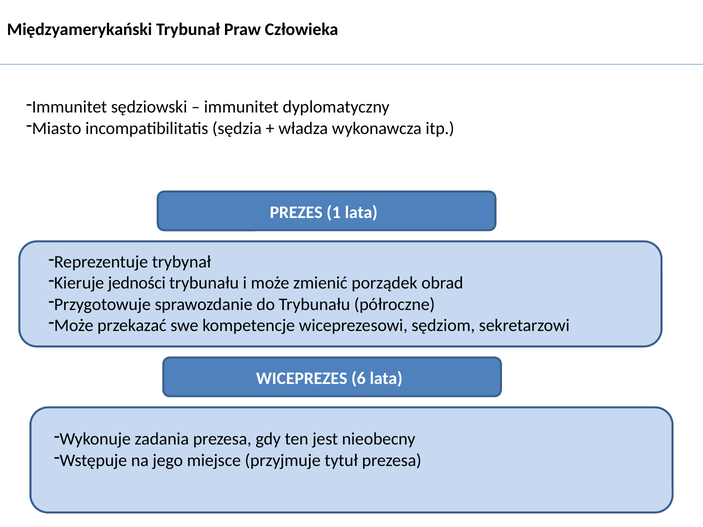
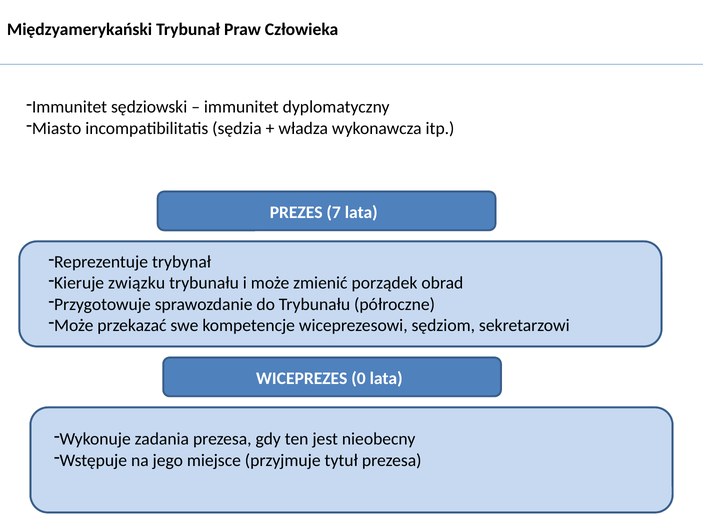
1: 1 -> 7 (334, 212)
jedności: jedności -> związku (137, 283)
6: 6 -> 0 (359, 378)
